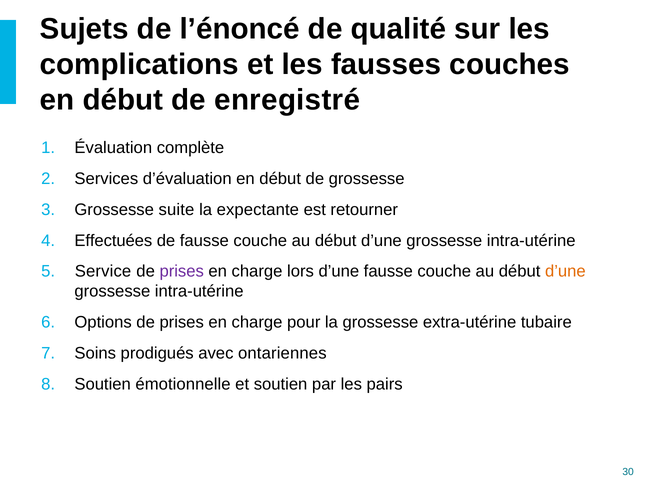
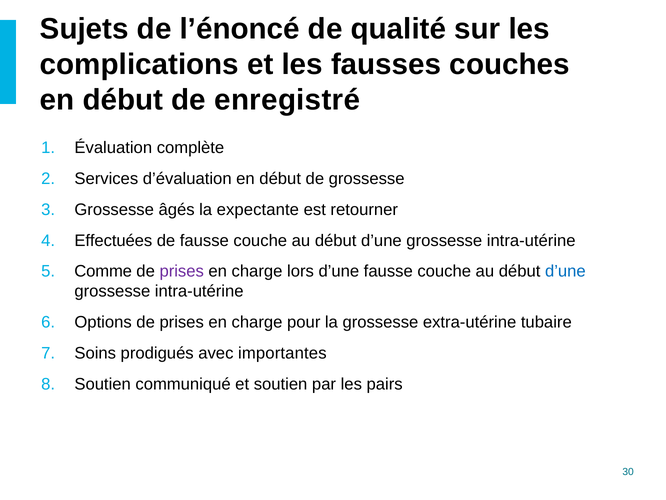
suite: suite -> âgés (177, 209)
Service: Service -> Comme (103, 271)
d’une colour: orange -> blue (565, 271)
ontariennes: ontariennes -> importantes (282, 353)
émotionnelle: émotionnelle -> communiqué (183, 384)
